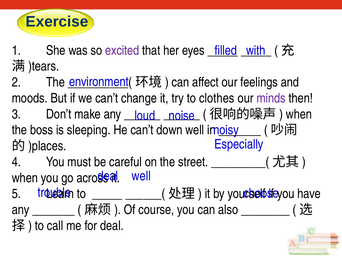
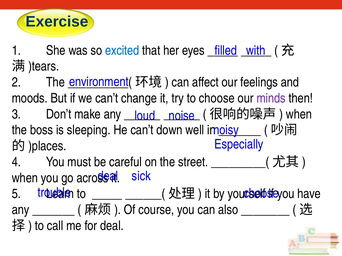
excited colour: purple -> blue (122, 50)
to clothes: clothes -> choose (217, 98)
well: well -> sick (141, 176)
